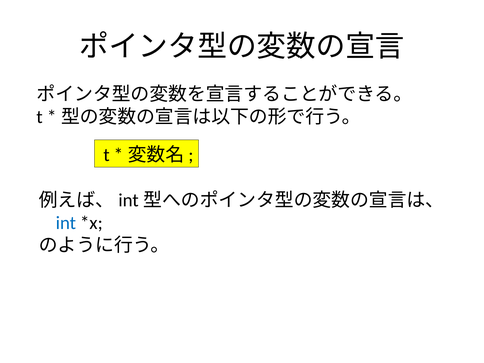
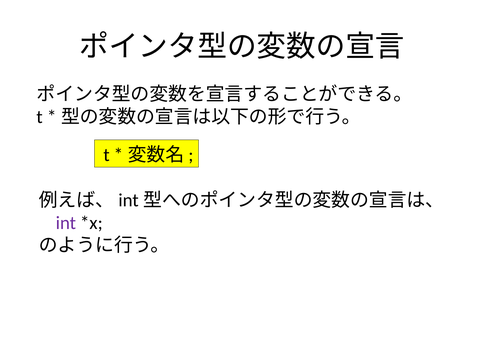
int colour: blue -> purple (66, 223)
